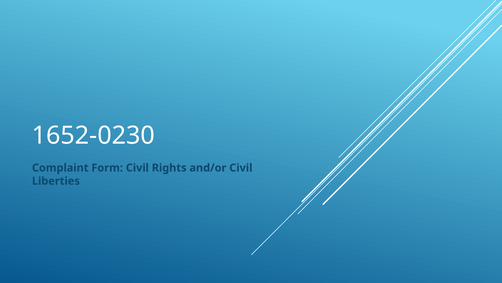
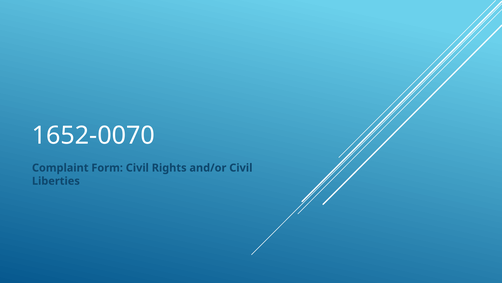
1652-0230: 1652-0230 -> 1652-0070 (93, 135)
